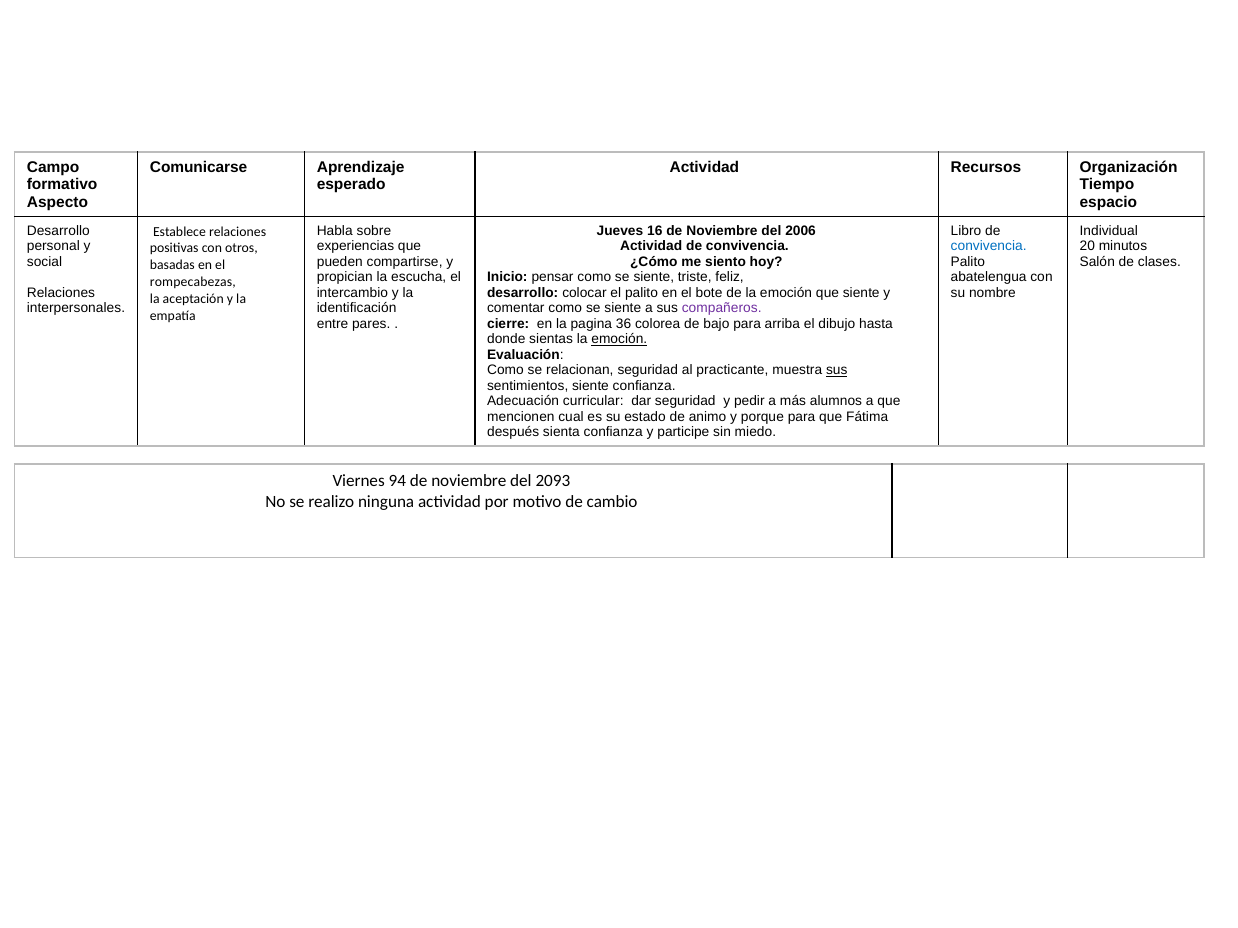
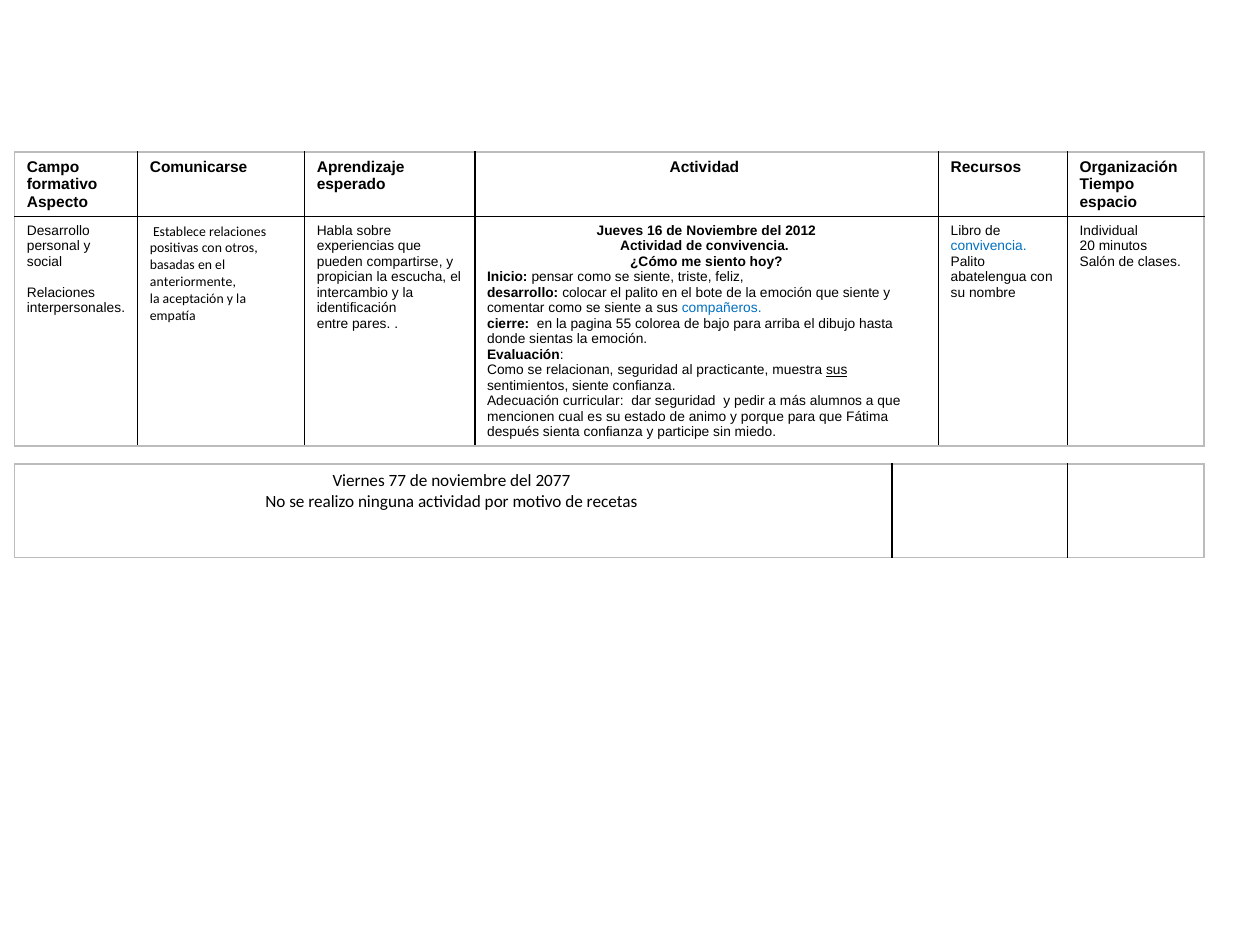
2006: 2006 -> 2012 (801, 231)
rompecabezas: rompecabezas -> anteriormente (193, 282)
compañeros colour: purple -> blue (722, 308)
36: 36 -> 55 (624, 324)
emoción underline: present -> none (619, 339)
94: 94 -> 77 (397, 481)
2093: 2093 -> 2077 (553, 481)
cambio: cambio -> recetas (612, 502)
